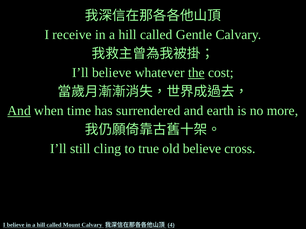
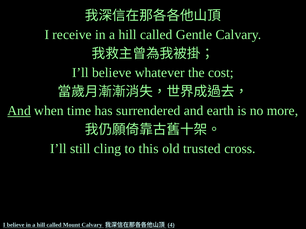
the underline: present -> none (196, 73)
true: true -> this (149, 149)
old believe: believe -> trusted (202, 149)
